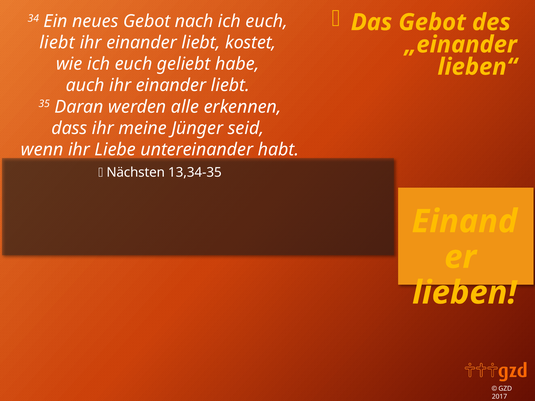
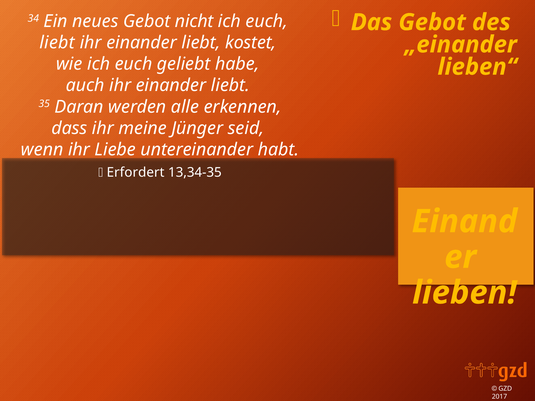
nach: nach -> nicht (194, 21)
Nächsten: Nächsten -> Erfordert (136, 173)
